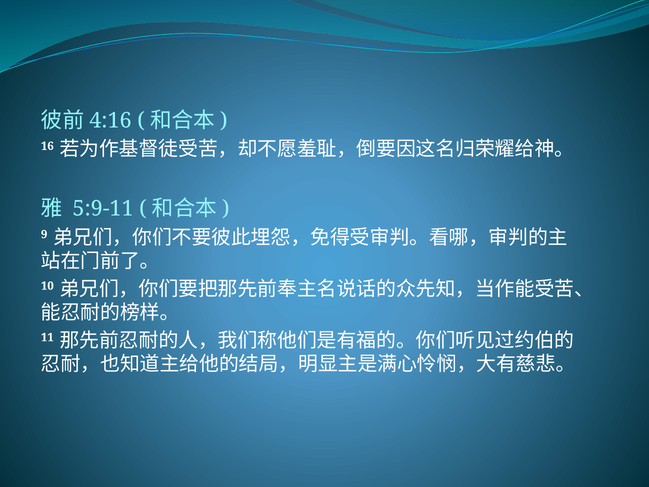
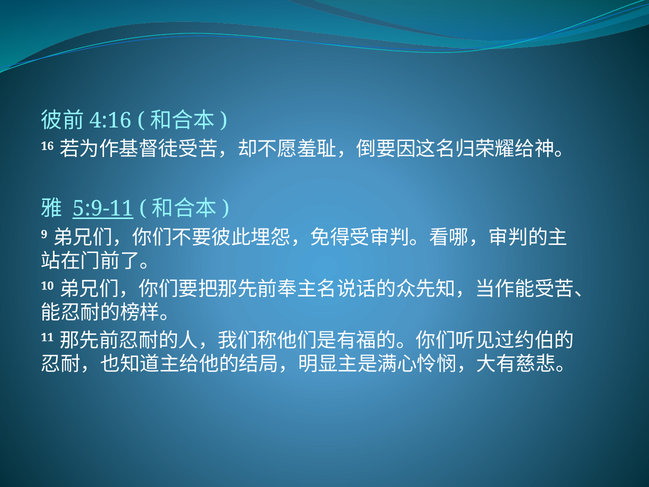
5:9-11 underline: none -> present (103, 209)
